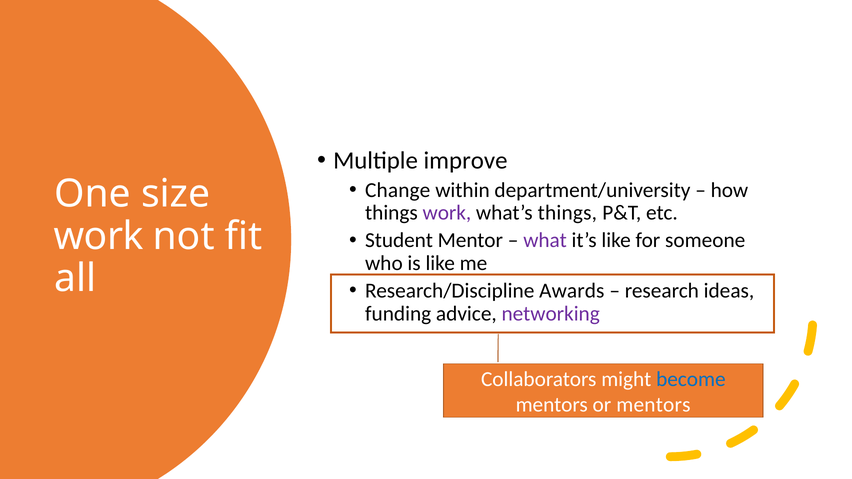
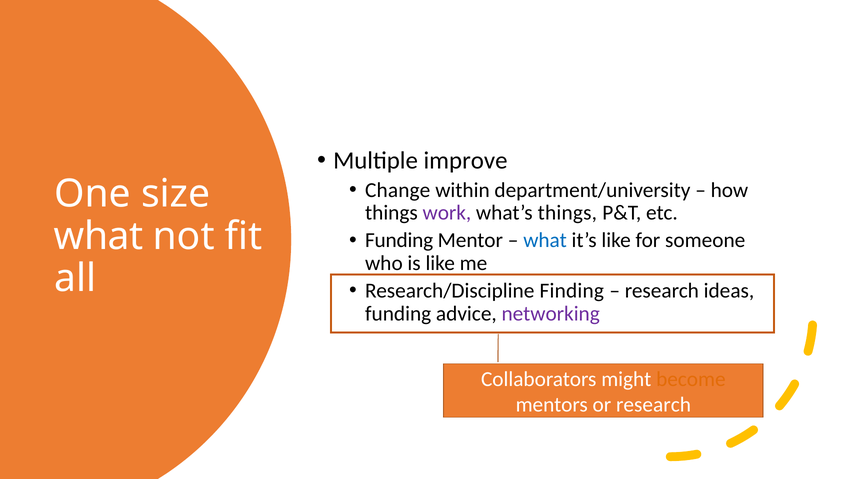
work: work -> what (99, 236)
Student: Student -> Funding (399, 240)
what colour: purple -> blue (545, 240)
Awards: Awards -> Finding (572, 291)
become colour: blue -> orange (691, 379)
or mentors: mentors -> research (654, 405)
